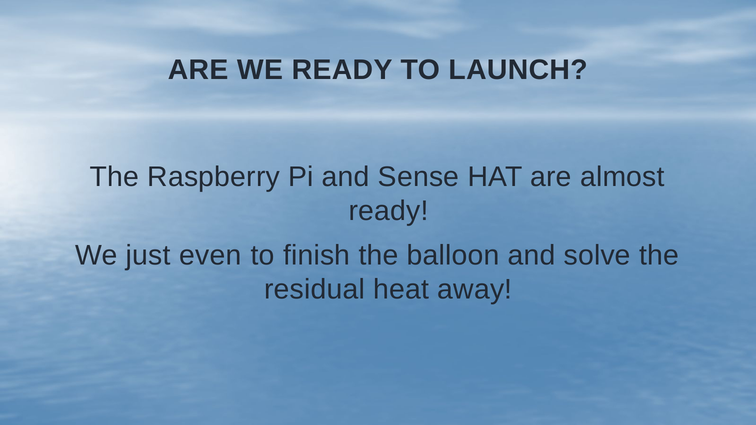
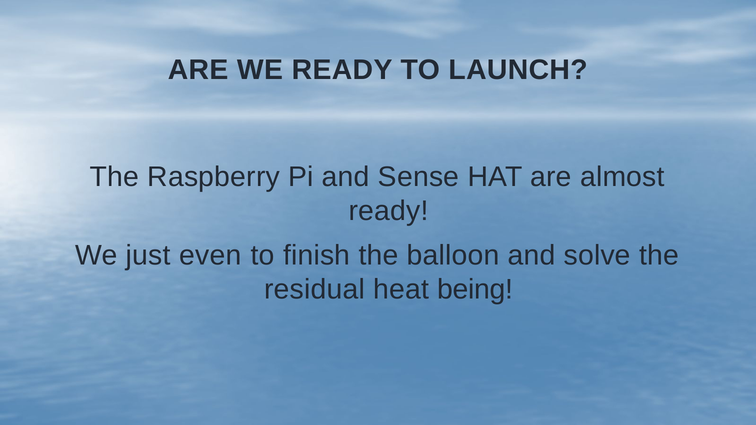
away: away -> being (475, 290)
